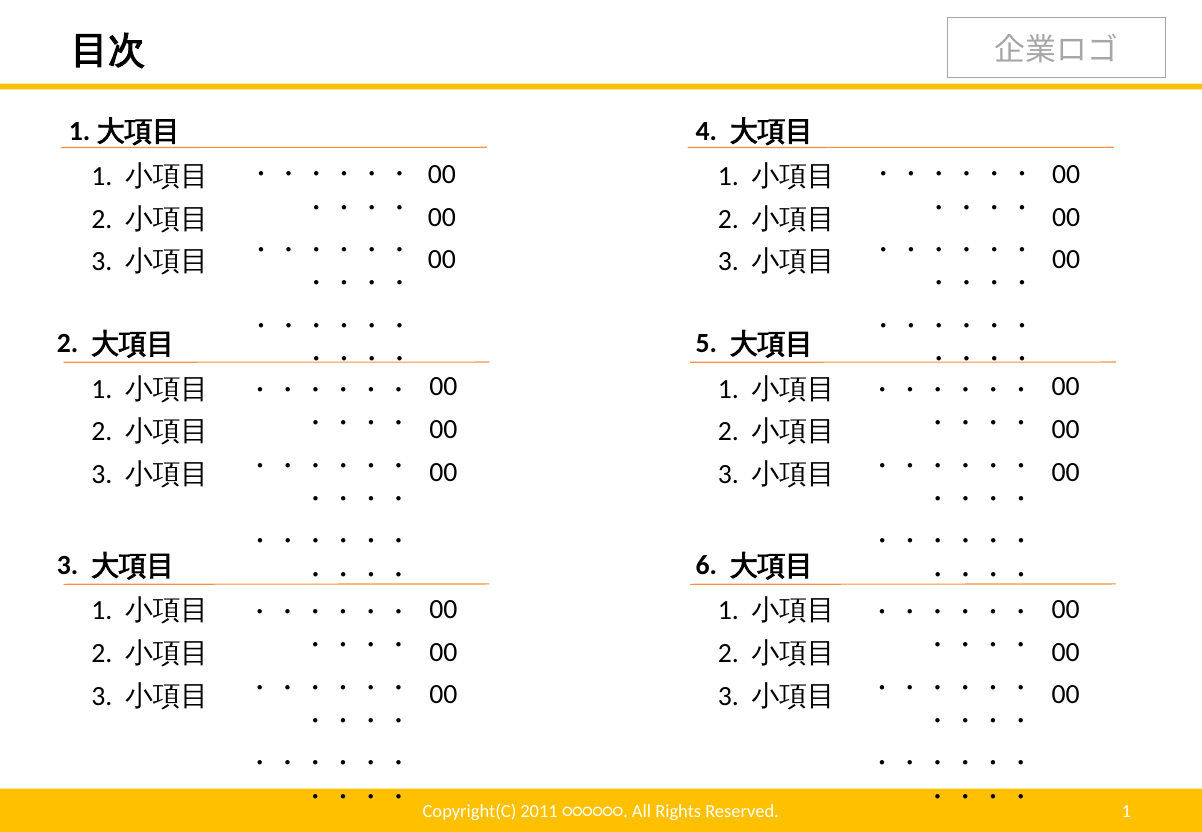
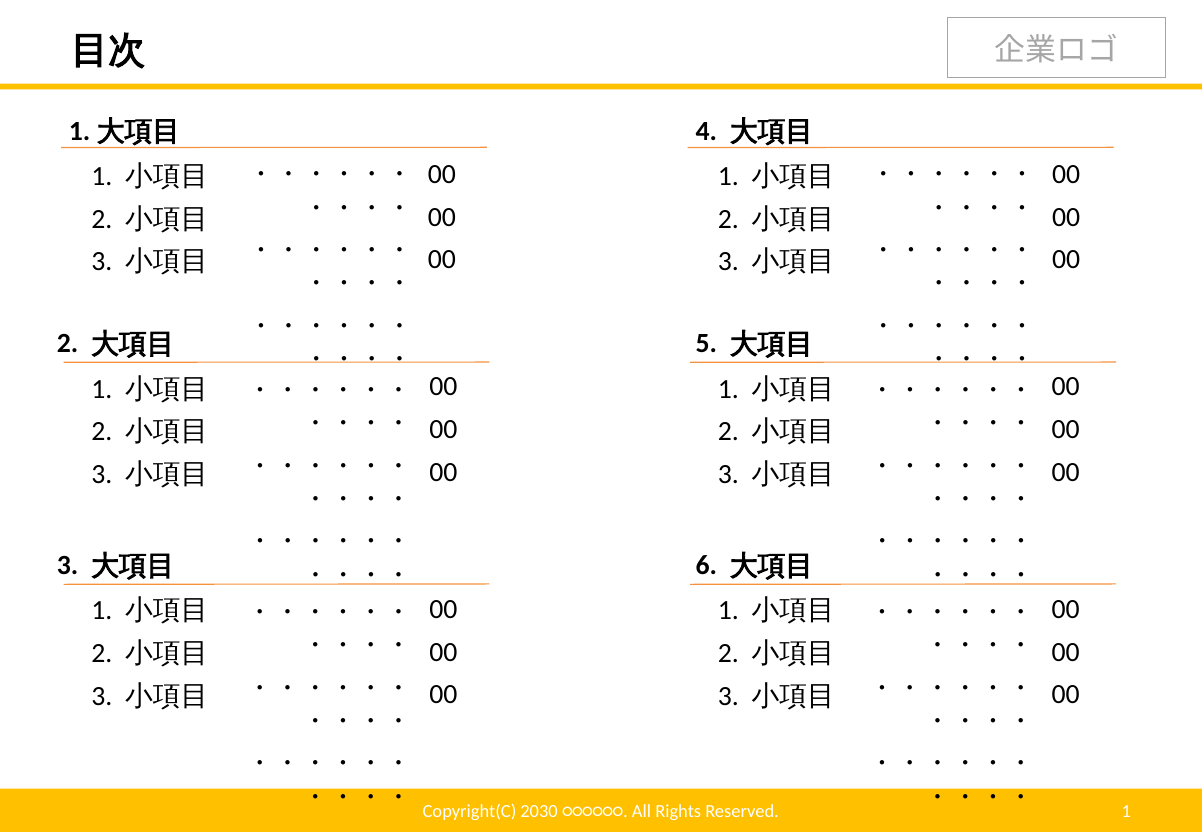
2011: 2011 -> 2030 (539, 811)
